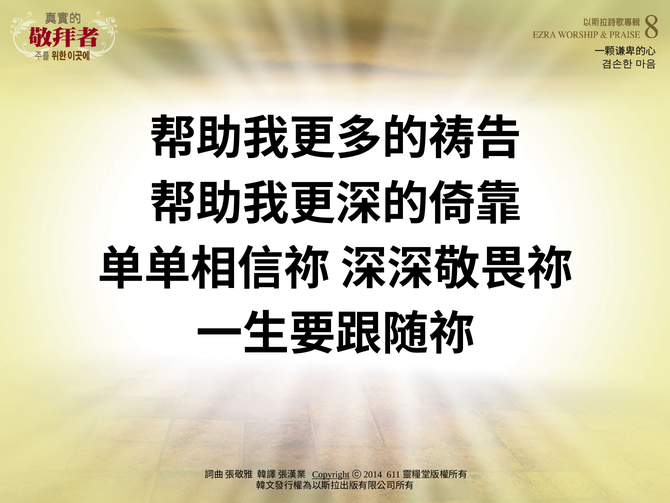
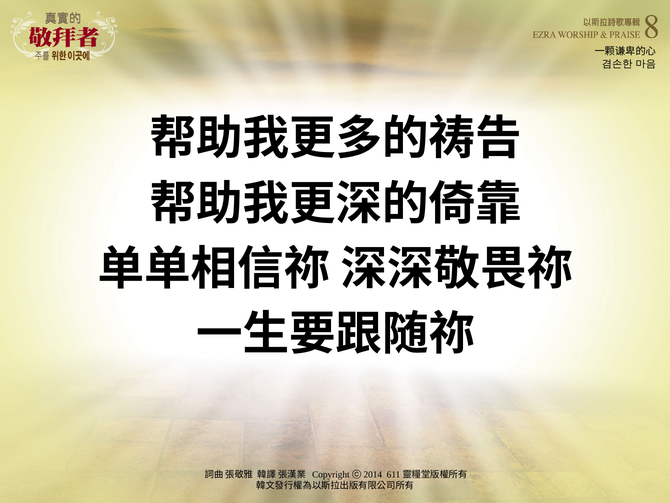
Copyright underline: present -> none (331, 474)
